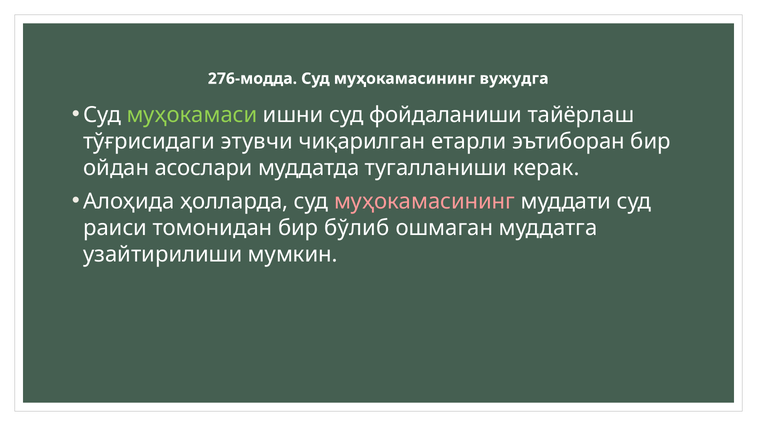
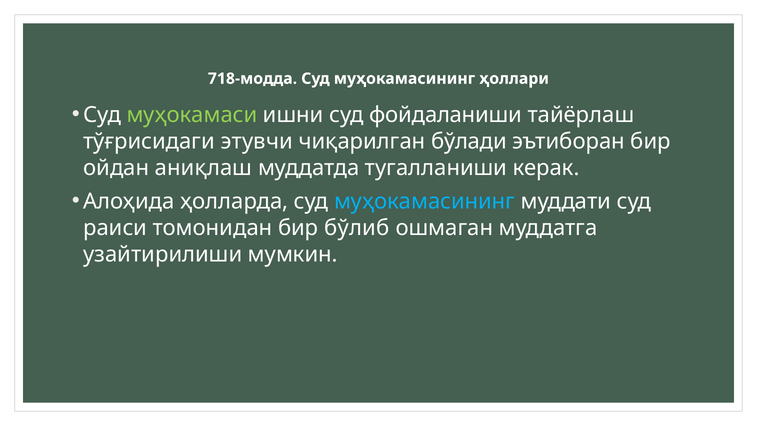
276-модда: 276-модда -> 718-модда (252, 79)
вужудга: вужудга -> ҳоллари (514, 79)
етарли: етарли -> бўлади (469, 141)
асослари: асослари -> аниқлаш (204, 168)
муҳокамасининг colour: pink -> light blue (425, 201)
